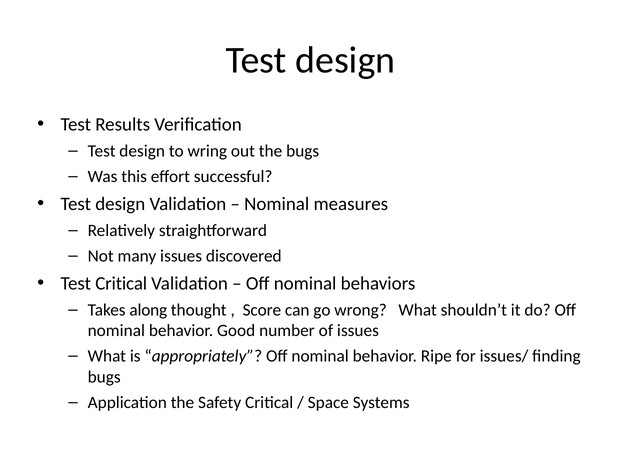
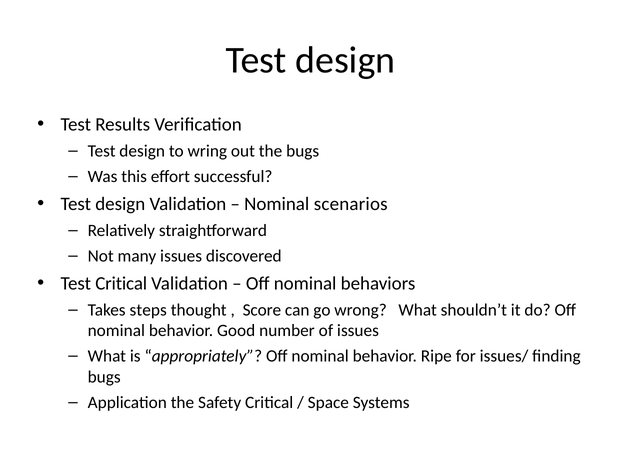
measures: measures -> scenarios (351, 204)
along: along -> steps (148, 310)
